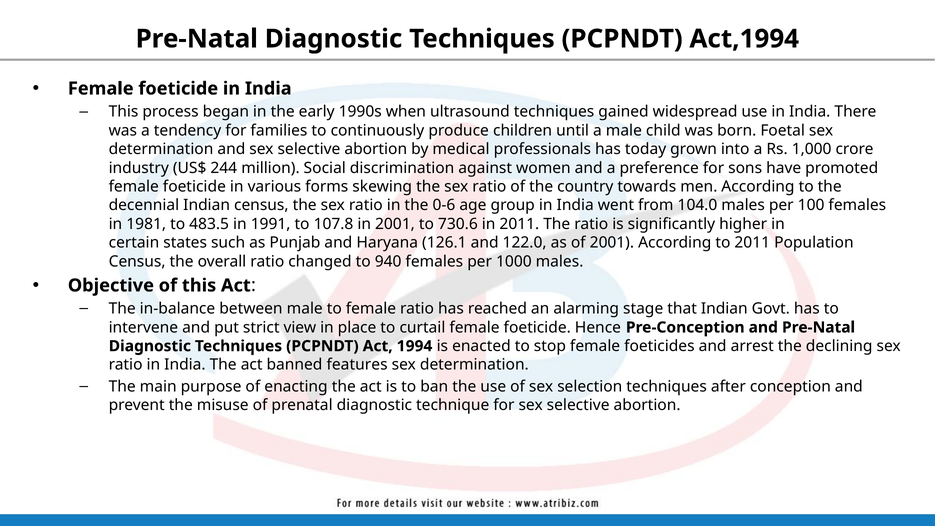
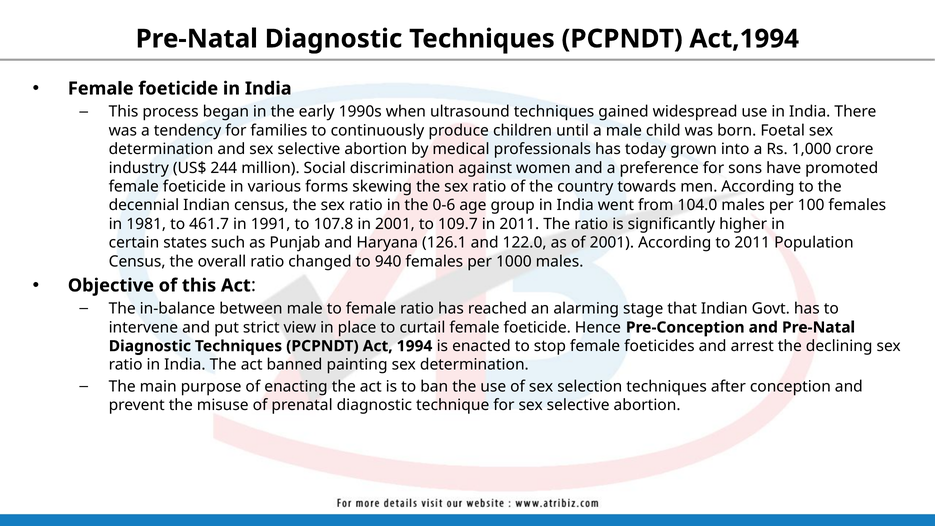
483.5: 483.5 -> 461.7 (209, 224)
730.6: 730.6 -> 109.7 (458, 224)
features: features -> painting (357, 365)
